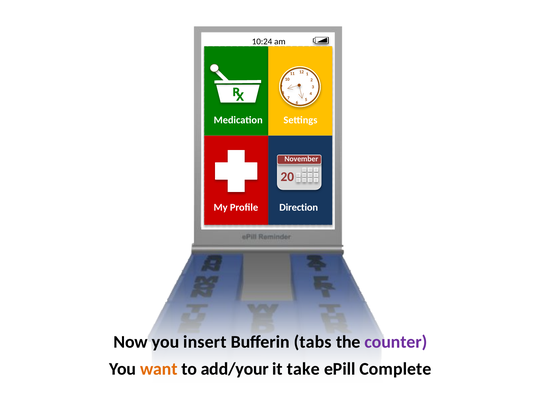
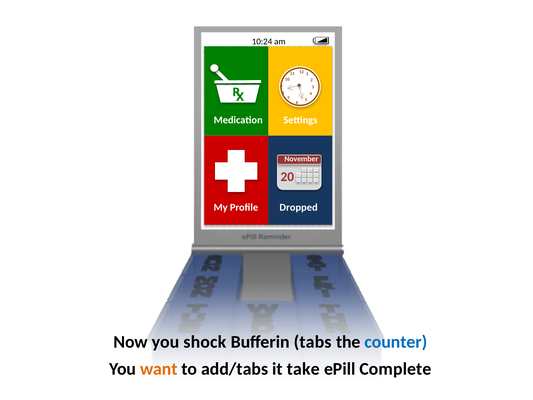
Direction: Direction -> Dropped (299, 207)
insert: insert -> shock (205, 342)
counter colour: purple -> blue (396, 342)
add/your: add/your -> add/tabs (235, 369)
